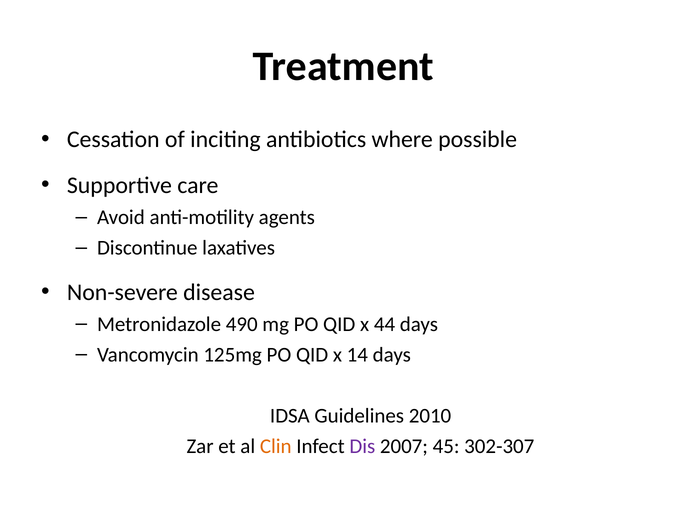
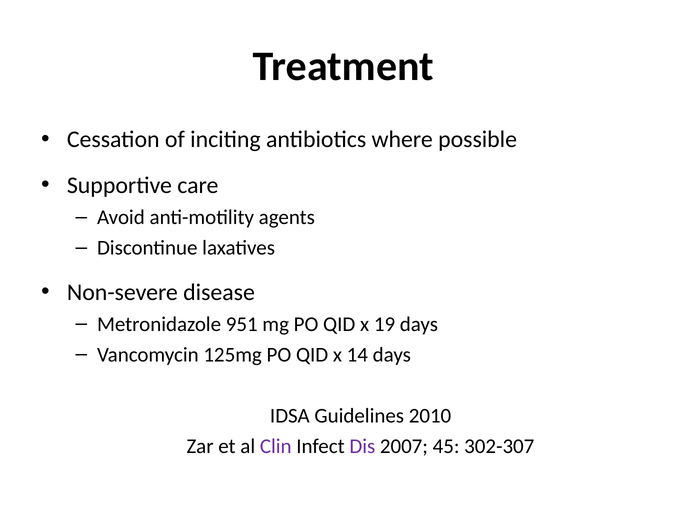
490: 490 -> 951 (242, 324)
44: 44 -> 19 (385, 324)
Clin colour: orange -> purple (276, 446)
